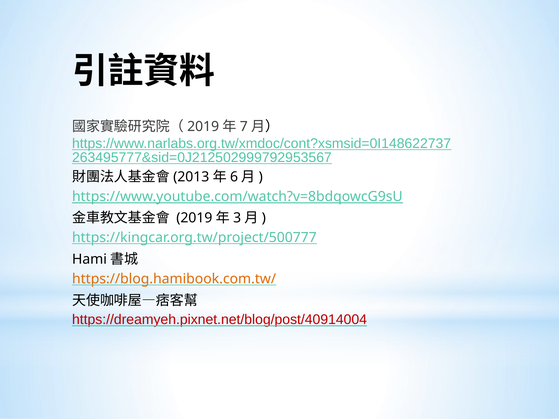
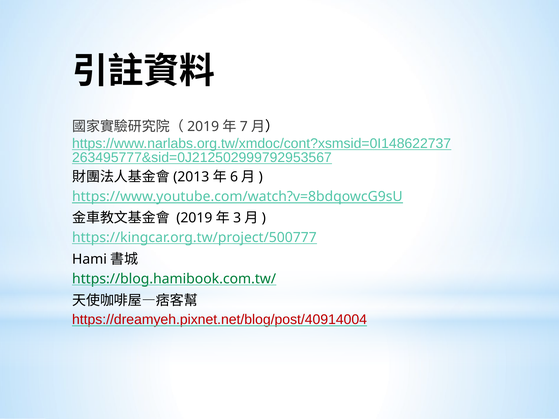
https://blog.hamibook.com.tw/ colour: orange -> green (174, 279)
